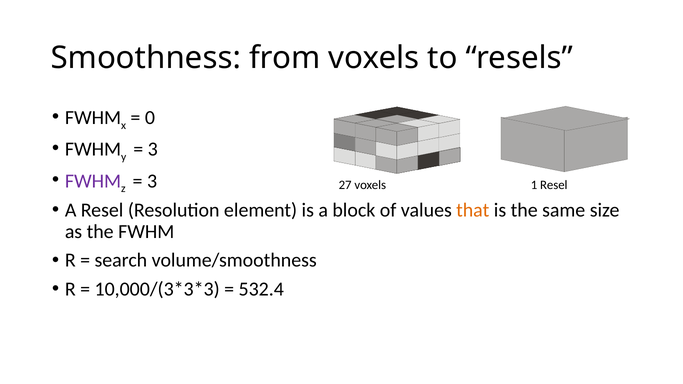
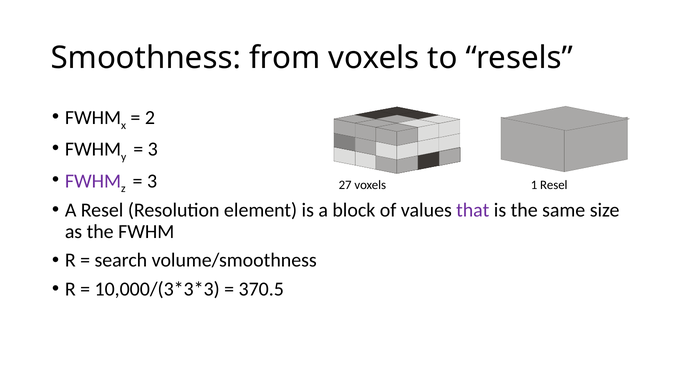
0: 0 -> 2 (150, 118)
that colour: orange -> purple (473, 210)
532.4: 532.4 -> 370.5 (261, 289)
